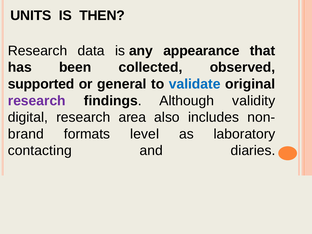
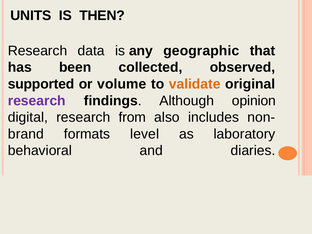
appearance: appearance -> geographic (201, 51)
general: general -> volume (122, 84)
validate colour: blue -> orange (195, 84)
validity: validity -> opinion (254, 101)
area: area -> from (132, 117)
contacting: contacting -> behavioral (40, 151)
